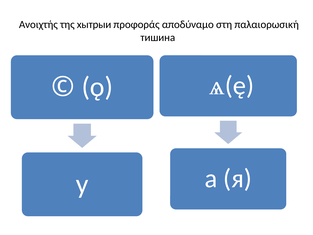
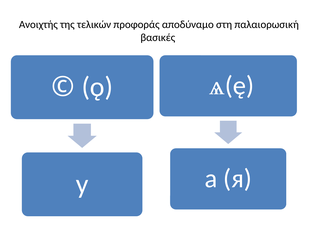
хытрыи: хытрыи -> τελικών (94, 24)
тишина: тишина -> βασικές (158, 38)
